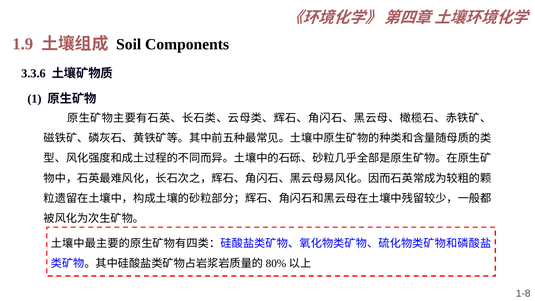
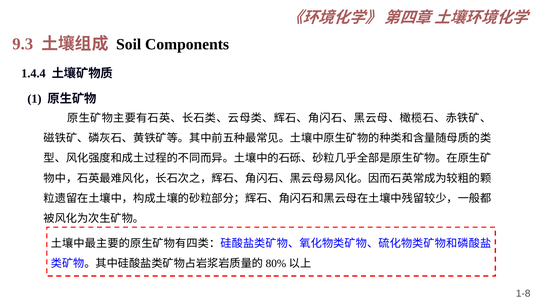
1.9: 1.9 -> 9.3 (23, 44)
3.3.6: 3.3.6 -> 1.4.4 (33, 73)
